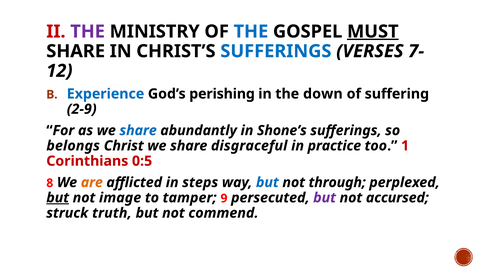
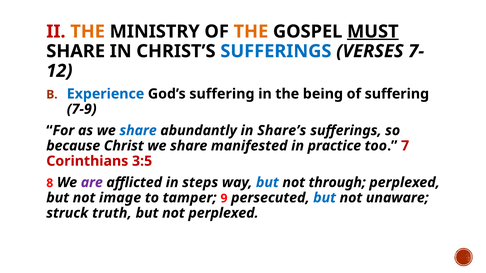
THE colour: purple -> orange (88, 32)
THE colour: blue -> orange (251, 32)
God’s perishing: perishing -> suffering (222, 94)
down: down -> being (323, 94)
2-9: 2-9 -> 7-9 (82, 109)
Shone’s: Shone’s -> Share’s (282, 131)
belongs: belongs -> because (73, 146)
disgraceful: disgraceful -> manifested (249, 146)
1: 1 -> 7 (405, 146)
0:5: 0:5 -> 3:5 (142, 161)
are colour: orange -> purple (92, 183)
but underline: present -> none (58, 198)
but colour: purple -> blue (325, 198)
accursed: accursed -> unaware (397, 198)
not commend: commend -> perplexed (223, 213)
